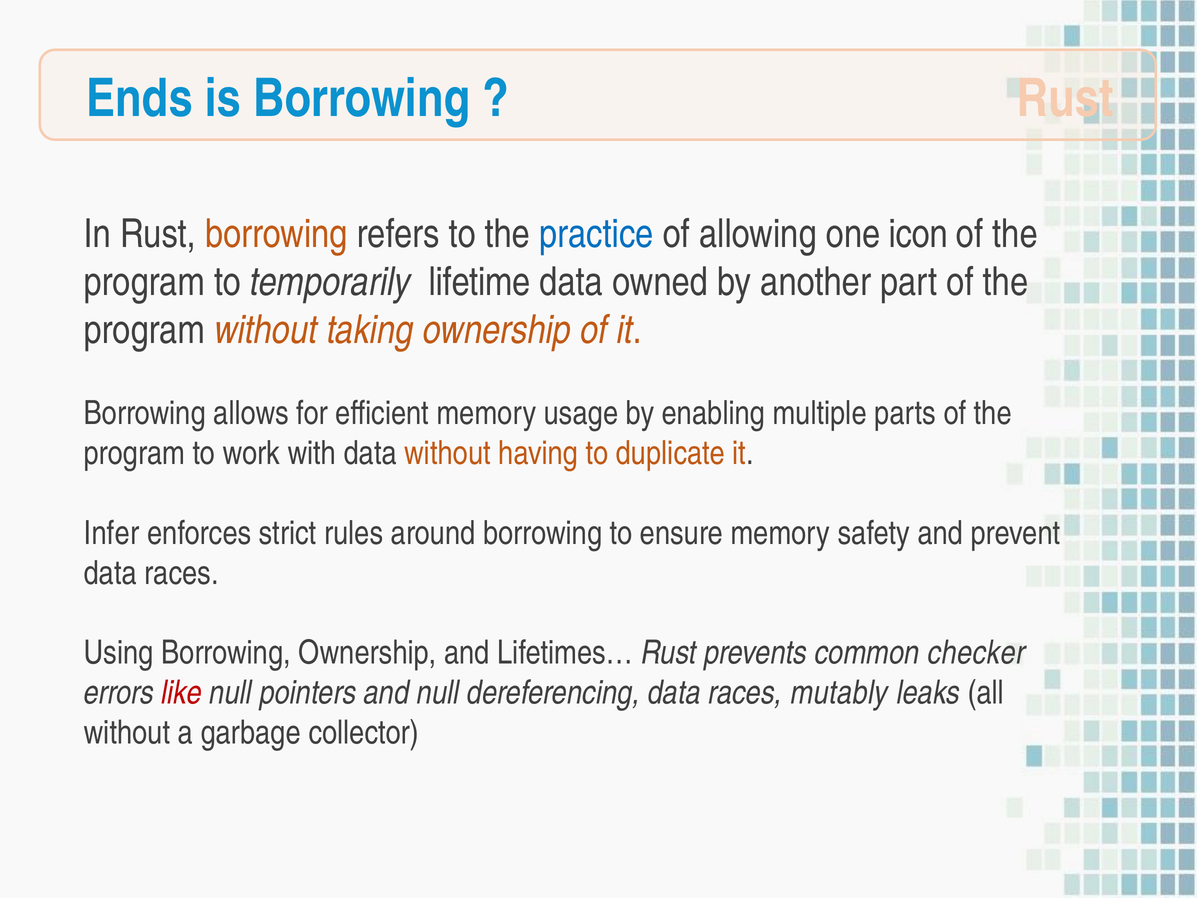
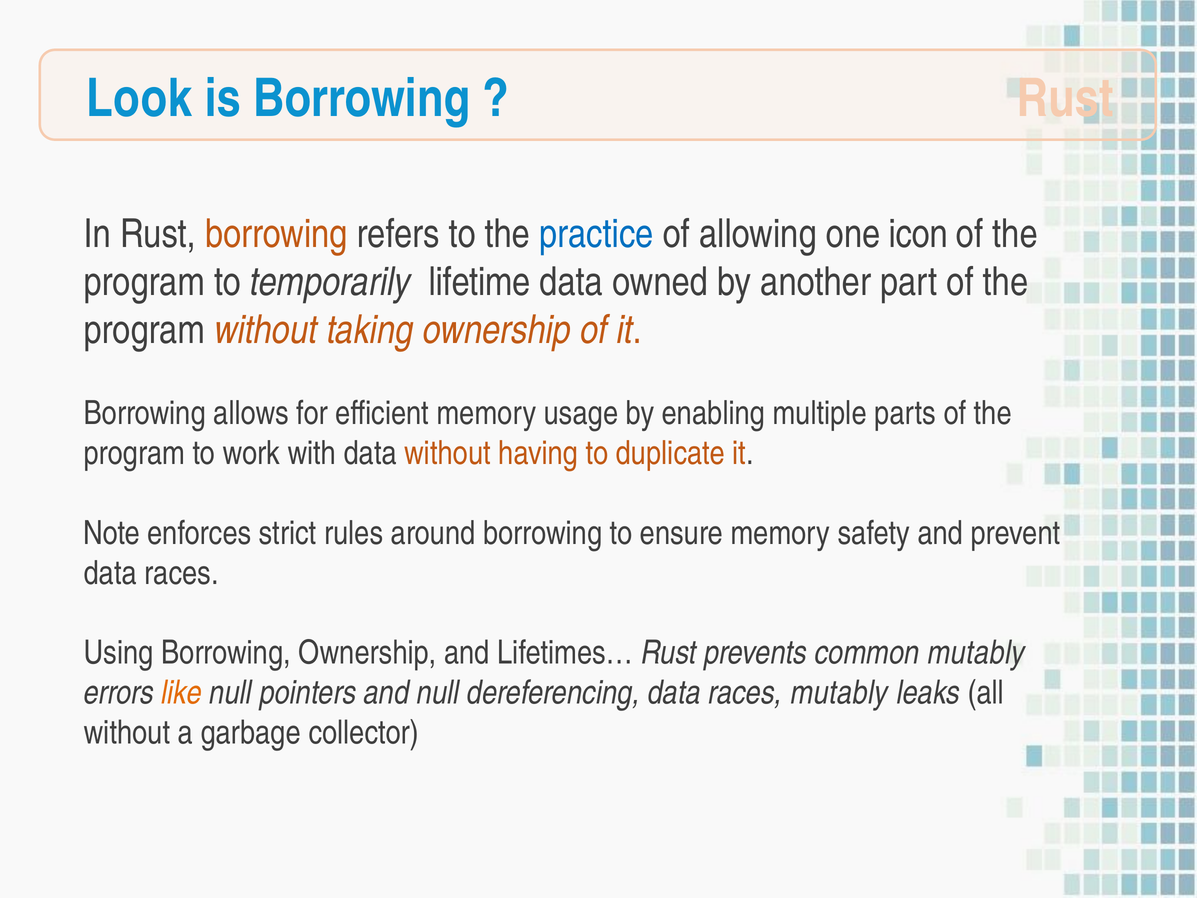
Ends: Ends -> Look (139, 98)
Infer: Infer -> Note (112, 533)
common checker: checker -> mutably (976, 653)
like colour: red -> orange (182, 693)
